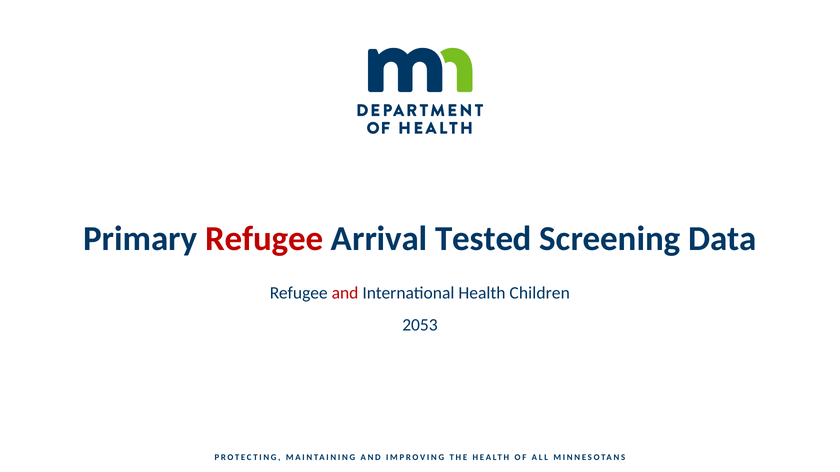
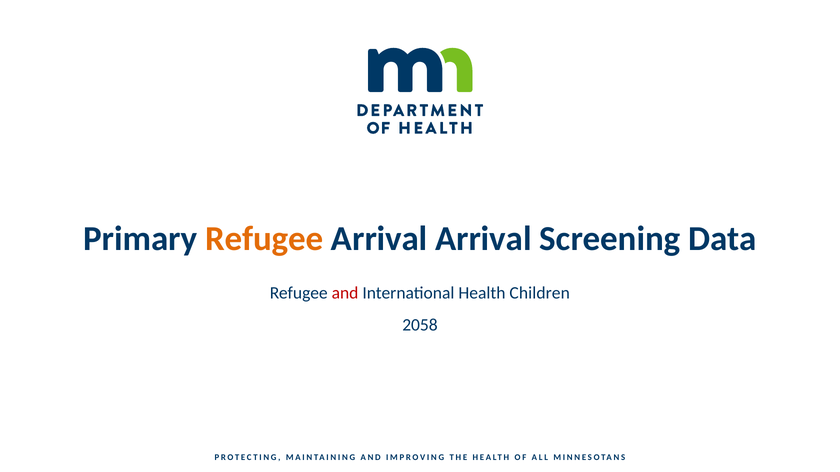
Refugee colour: red -> orange (264, 239)
Arrival Tested: Tested -> Arrival (483, 239)
2053: 2053 -> 2058 (420, 326)
